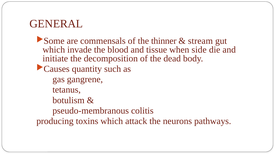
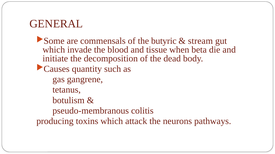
thinner: thinner -> butyric (164, 41)
side: side -> beta (199, 50)
